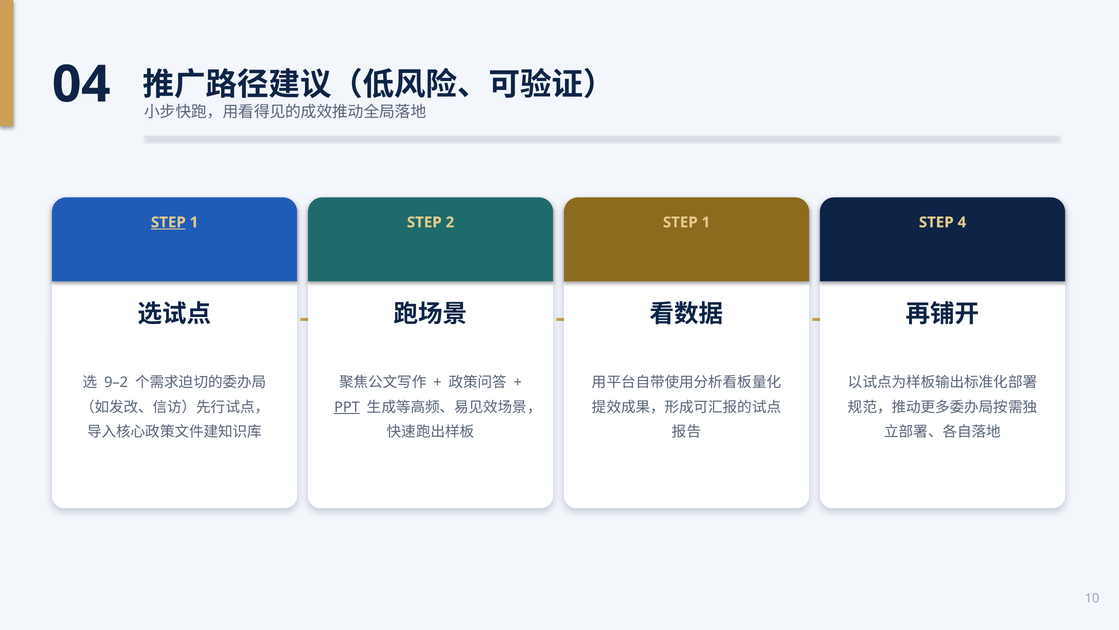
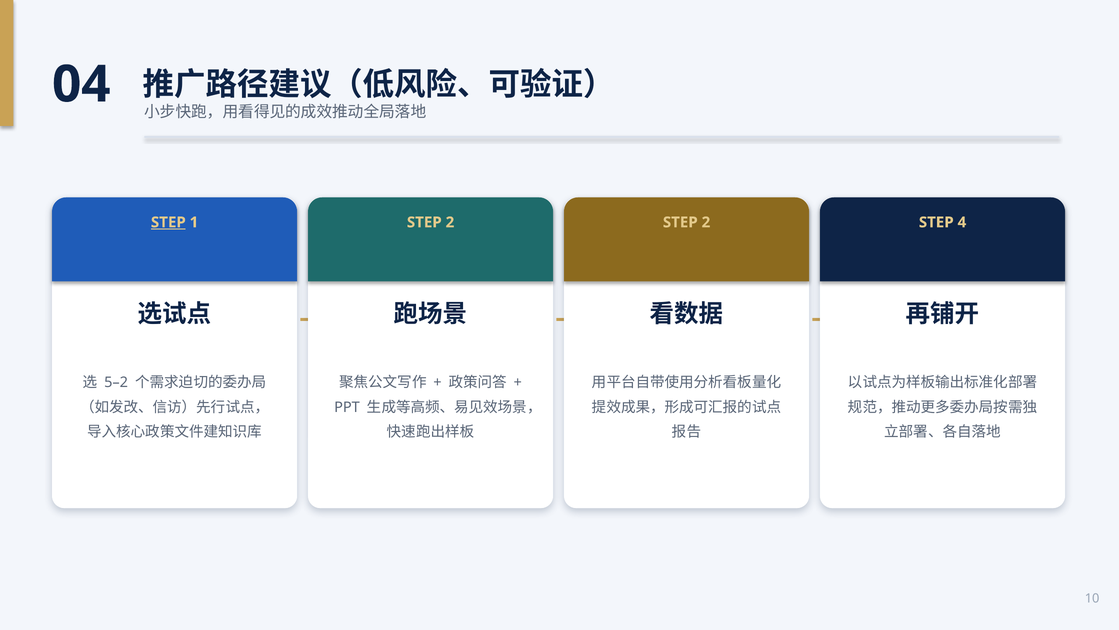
1: 1 -> 2 (706, 222)
9–2: 9–2 -> 5–2 (116, 382)
PPT underline: present -> none (347, 407)
